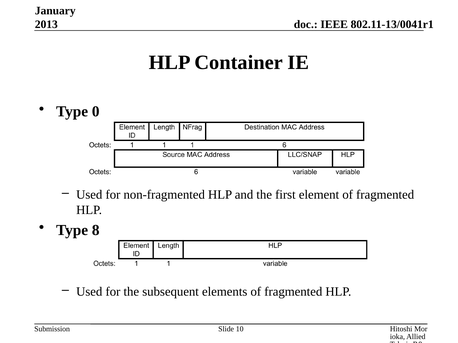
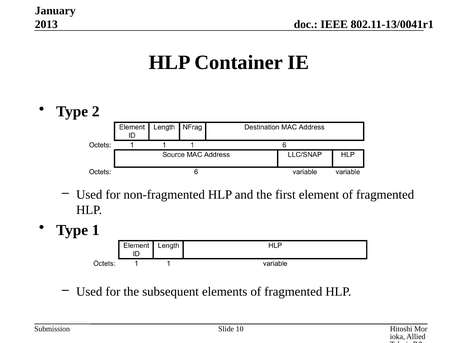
0: 0 -> 2 (96, 112)
8: 8 -> 1 (96, 230)
